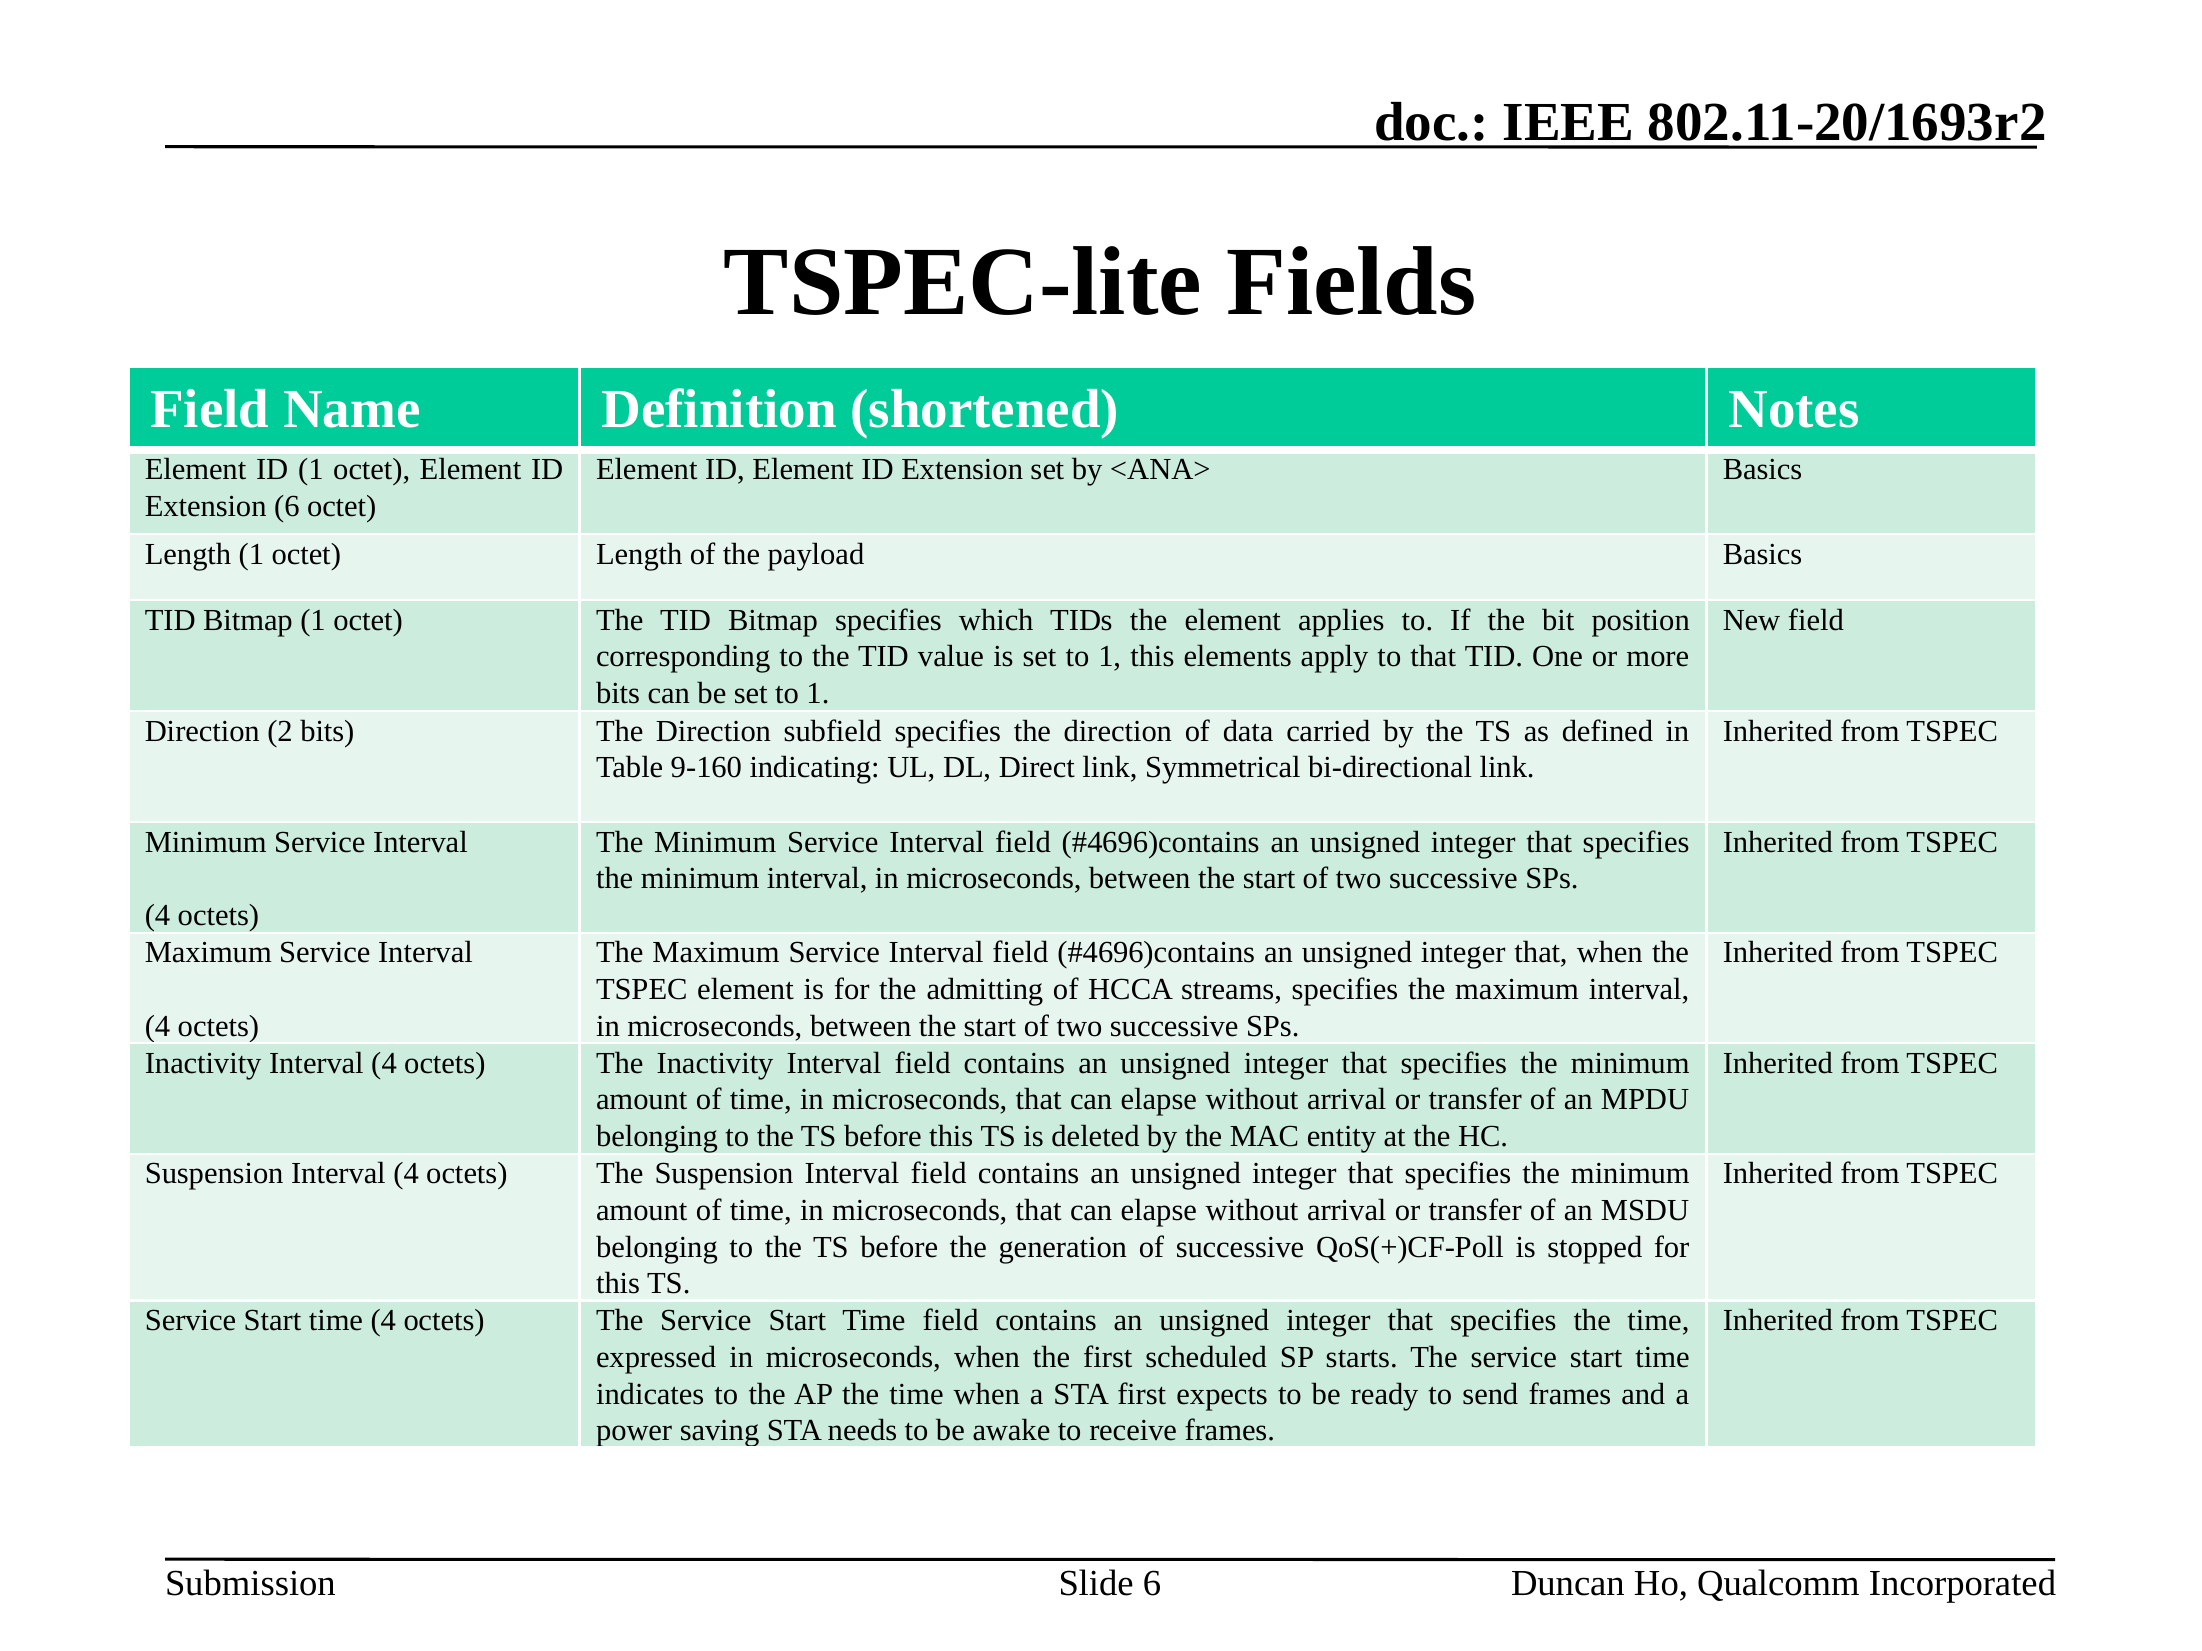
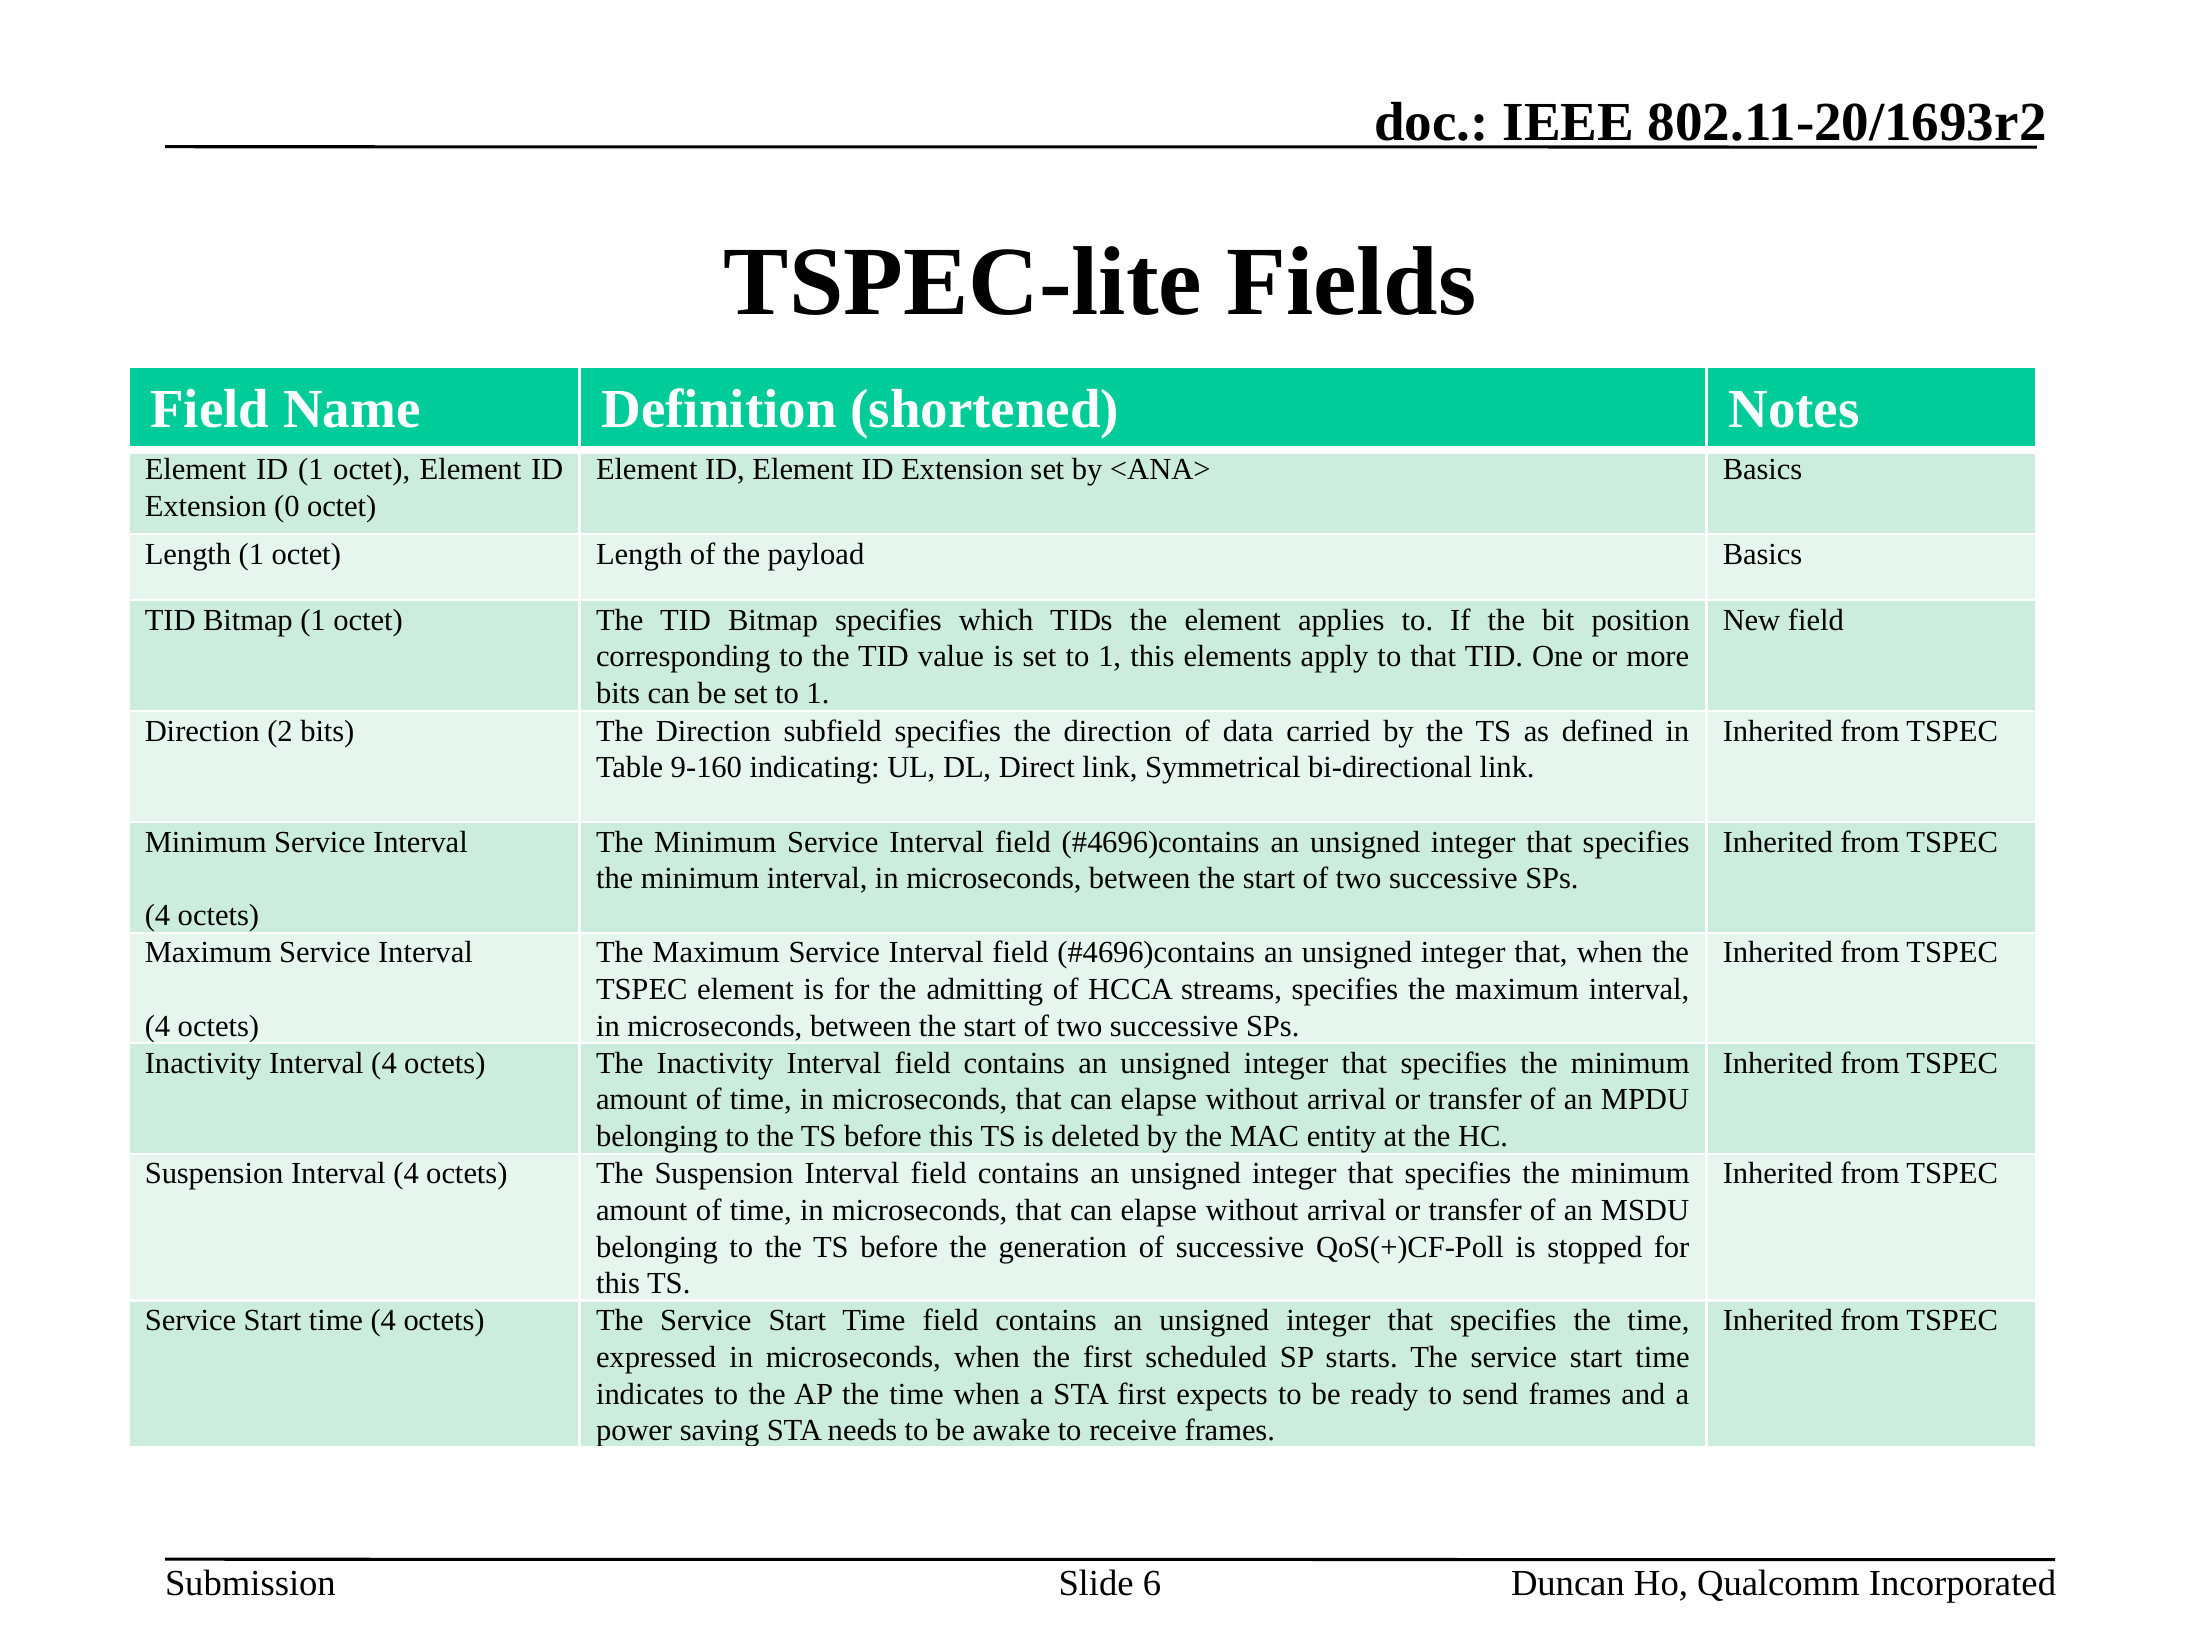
Extension 6: 6 -> 0 (287, 507)
